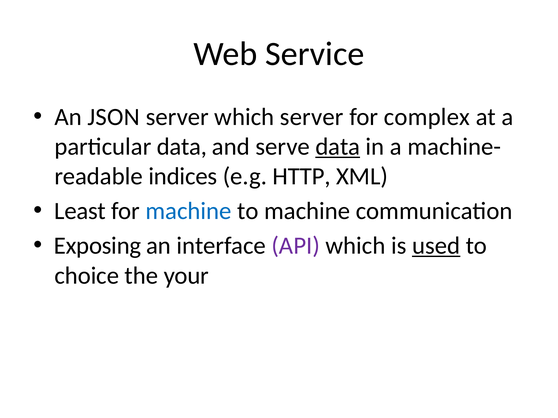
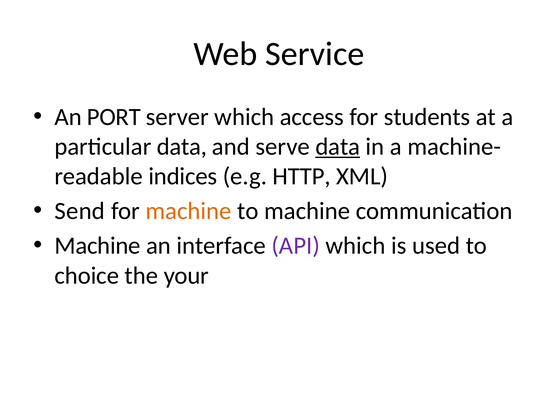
JSON: JSON -> PORT (114, 117)
which server: server -> access (312, 117)
complex: complex -> students (427, 117)
Least: Least -> Send (80, 211)
machine colour: blue -> orange (189, 211)
Exposing: Exposing -> Machine (98, 246)
used underline: present -> none (436, 246)
